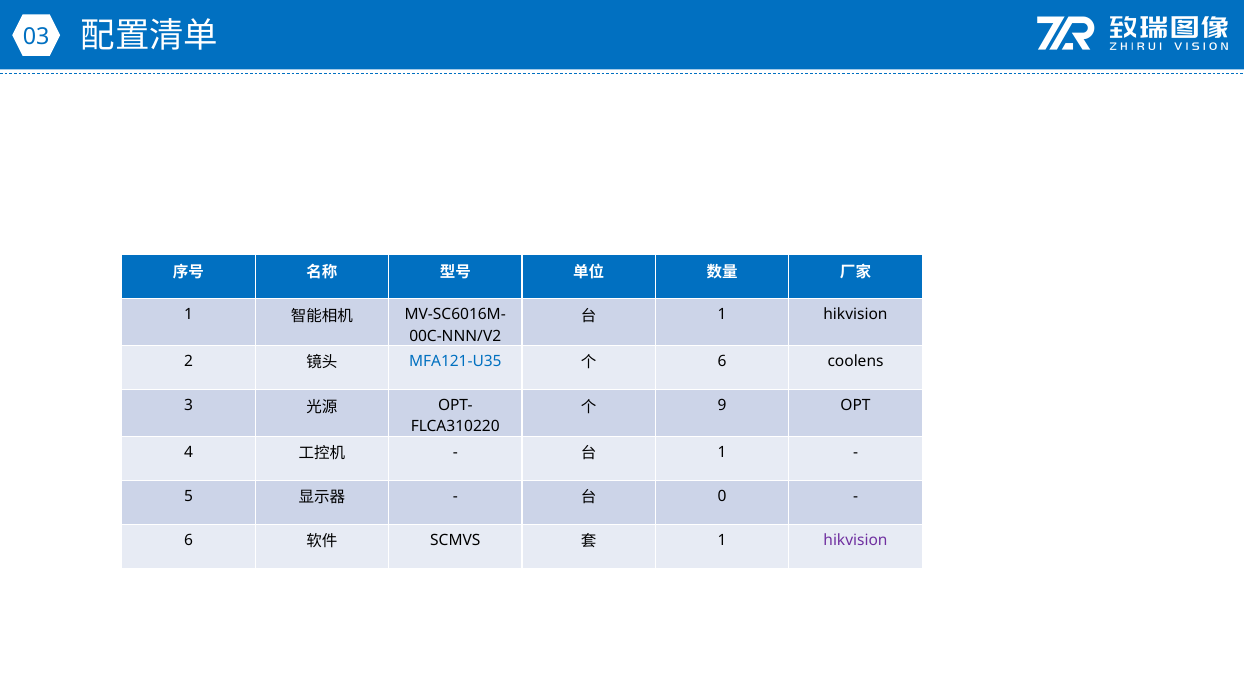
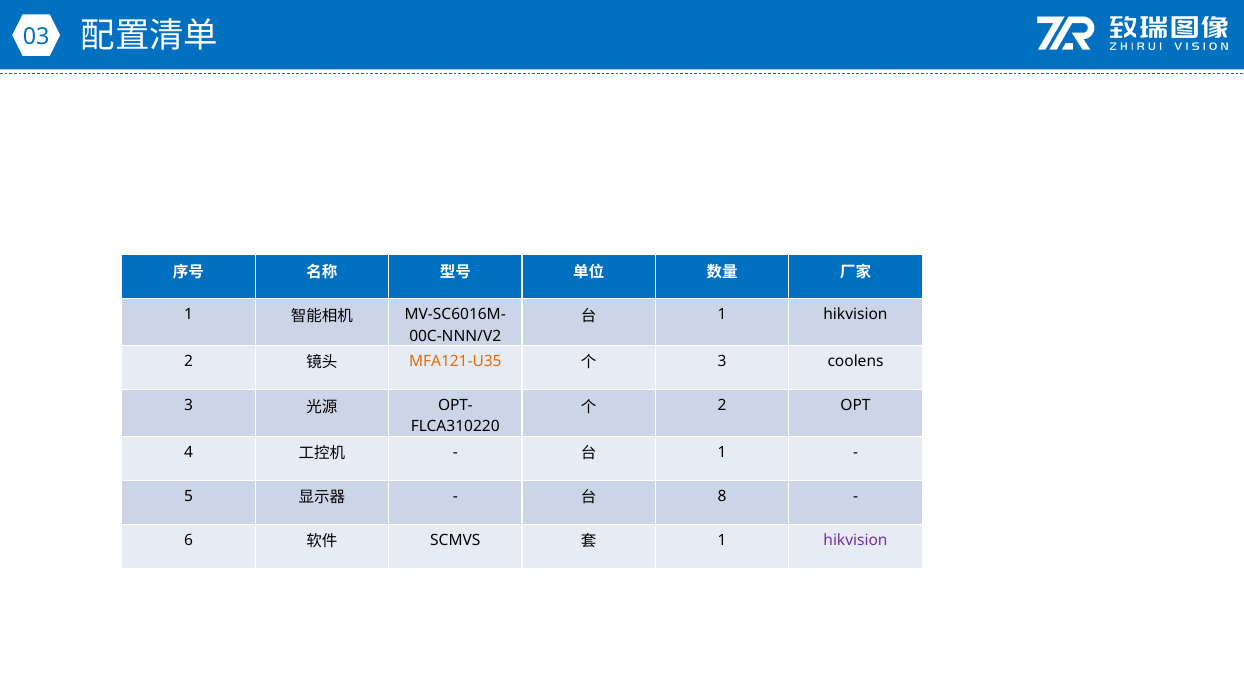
MFA121-U35 colour: blue -> orange (455, 361)
6: 6 -> 3 (722, 361)
9: 9 -> 2 (722, 405)
0: 0 -> 8 (722, 496)
